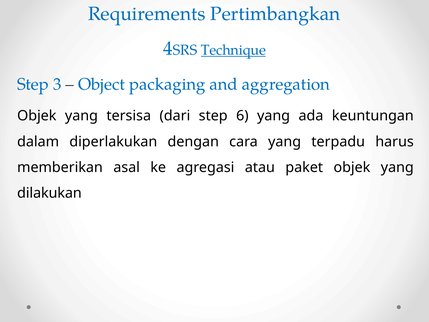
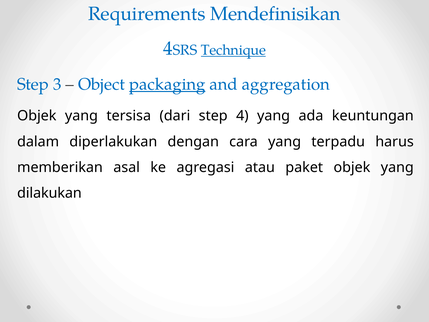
Pertimbangkan: Pertimbangkan -> Mendefinisikan (275, 14)
packaging underline: none -> present (167, 84)
step 6: 6 -> 4 (242, 116)
